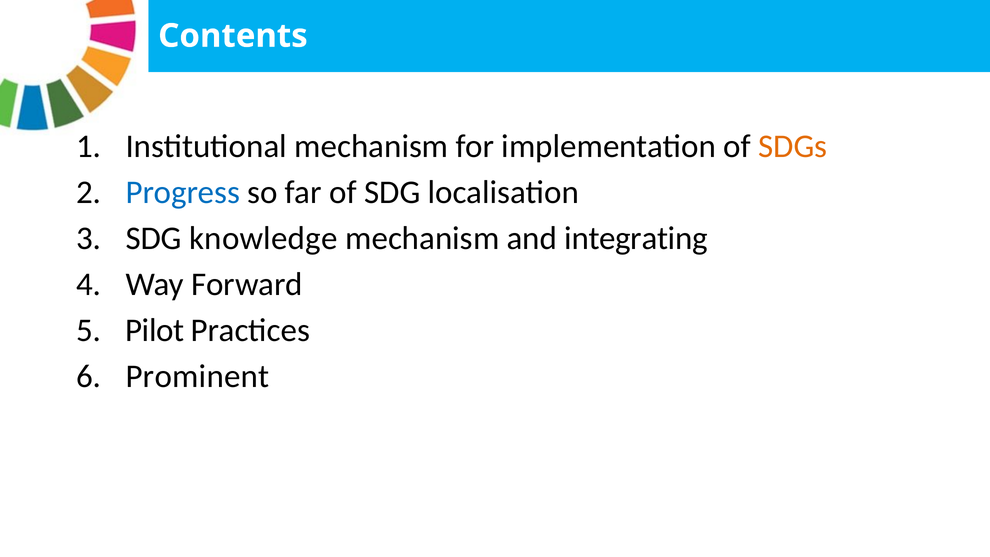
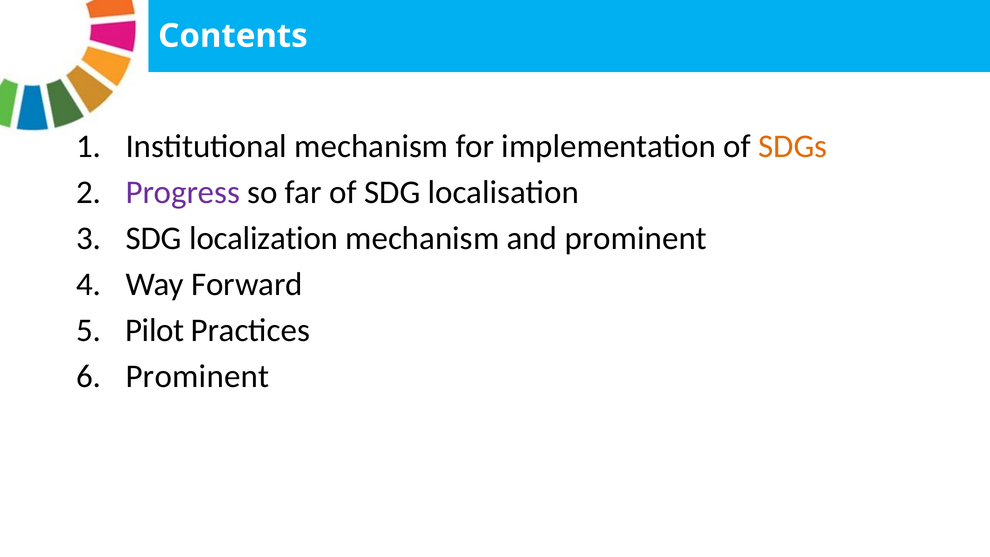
Progress colour: blue -> purple (183, 192)
knowledge: knowledge -> localization (264, 238)
and integrating: integrating -> prominent (636, 238)
